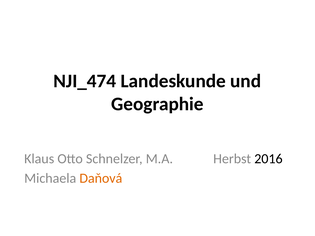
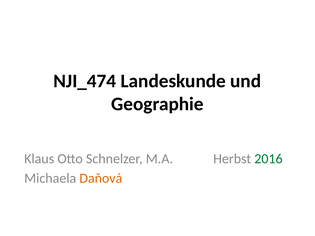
2016 colour: black -> green (268, 159)
